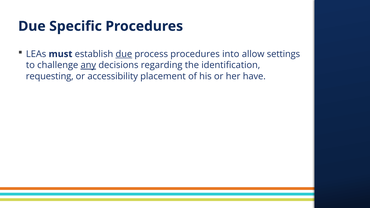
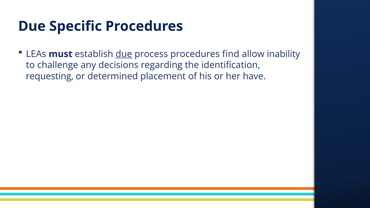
into: into -> find (231, 54)
settings: settings -> inability (283, 54)
any underline: present -> none (88, 65)
accessibility: accessibility -> determined (113, 76)
